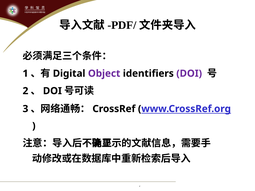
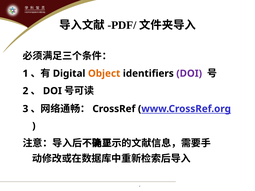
Object colour: purple -> orange (104, 74)
